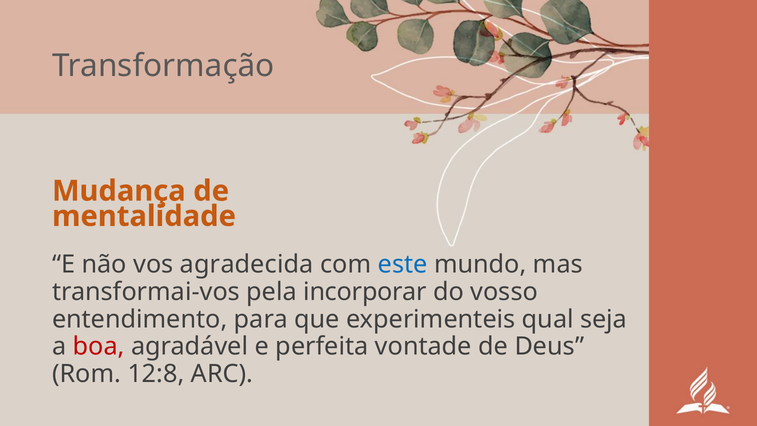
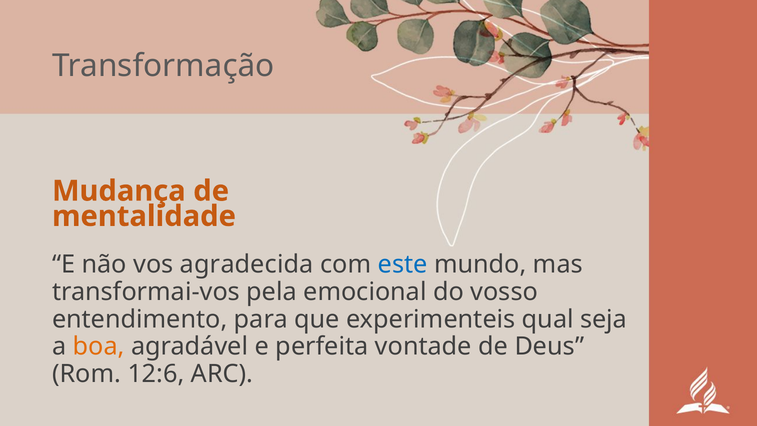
incorporar: incorporar -> emocional (365, 292)
boa colour: red -> orange (99, 346)
12:8: 12:8 -> 12:6 (156, 374)
